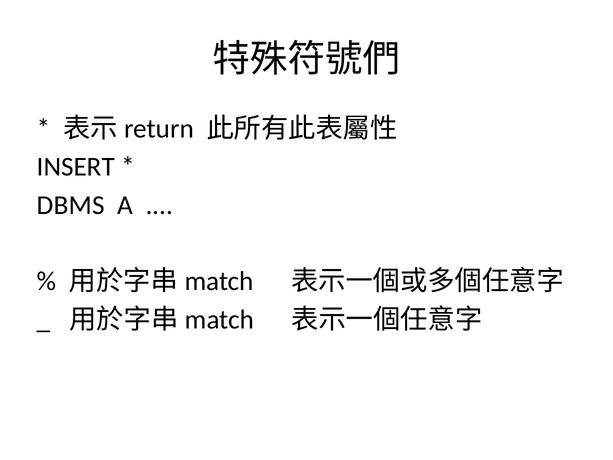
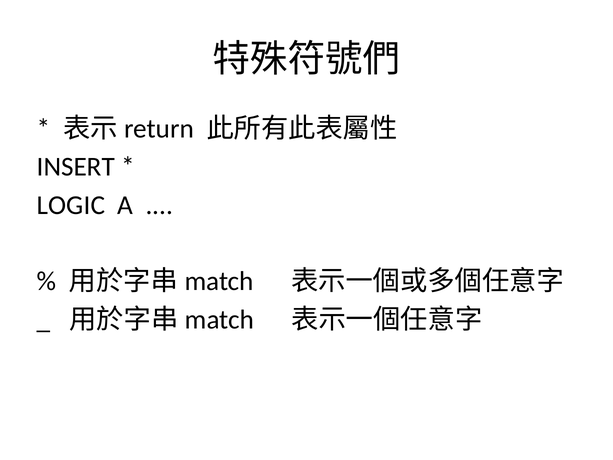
DBMS: DBMS -> LOGIC (71, 205)
